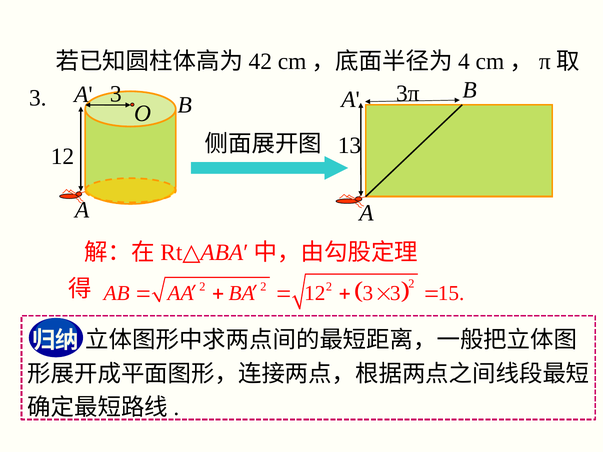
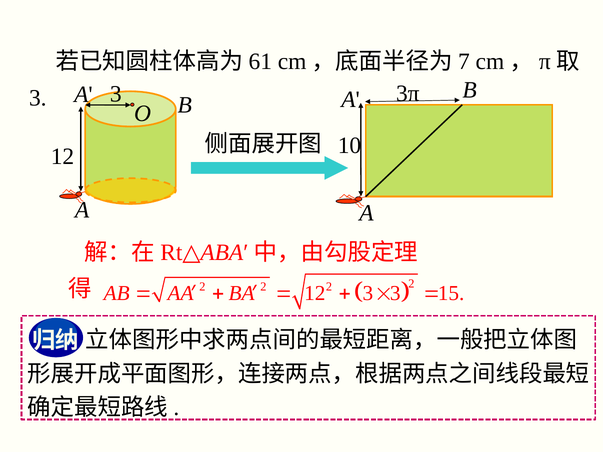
42: 42 -> 61 (260, 61)
4: 4 -> 7 (464, 61)
13: 13 -> 10 (350, 146)
